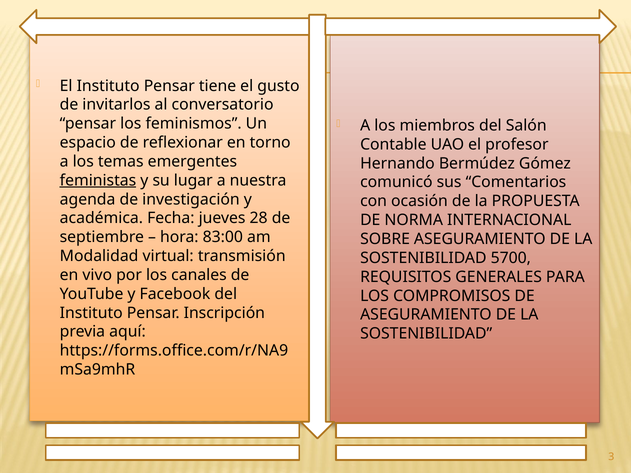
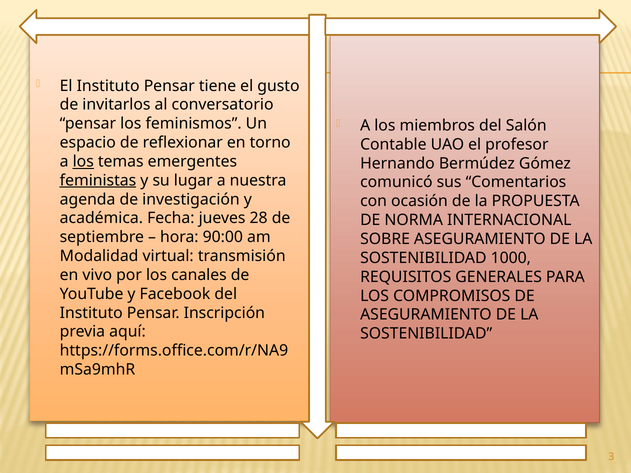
los underline: none -> present (83, 162)
83:00: 83:00 -> 90:00 (223, 237)
5700: 5700 -> 1000 (511, 258)
